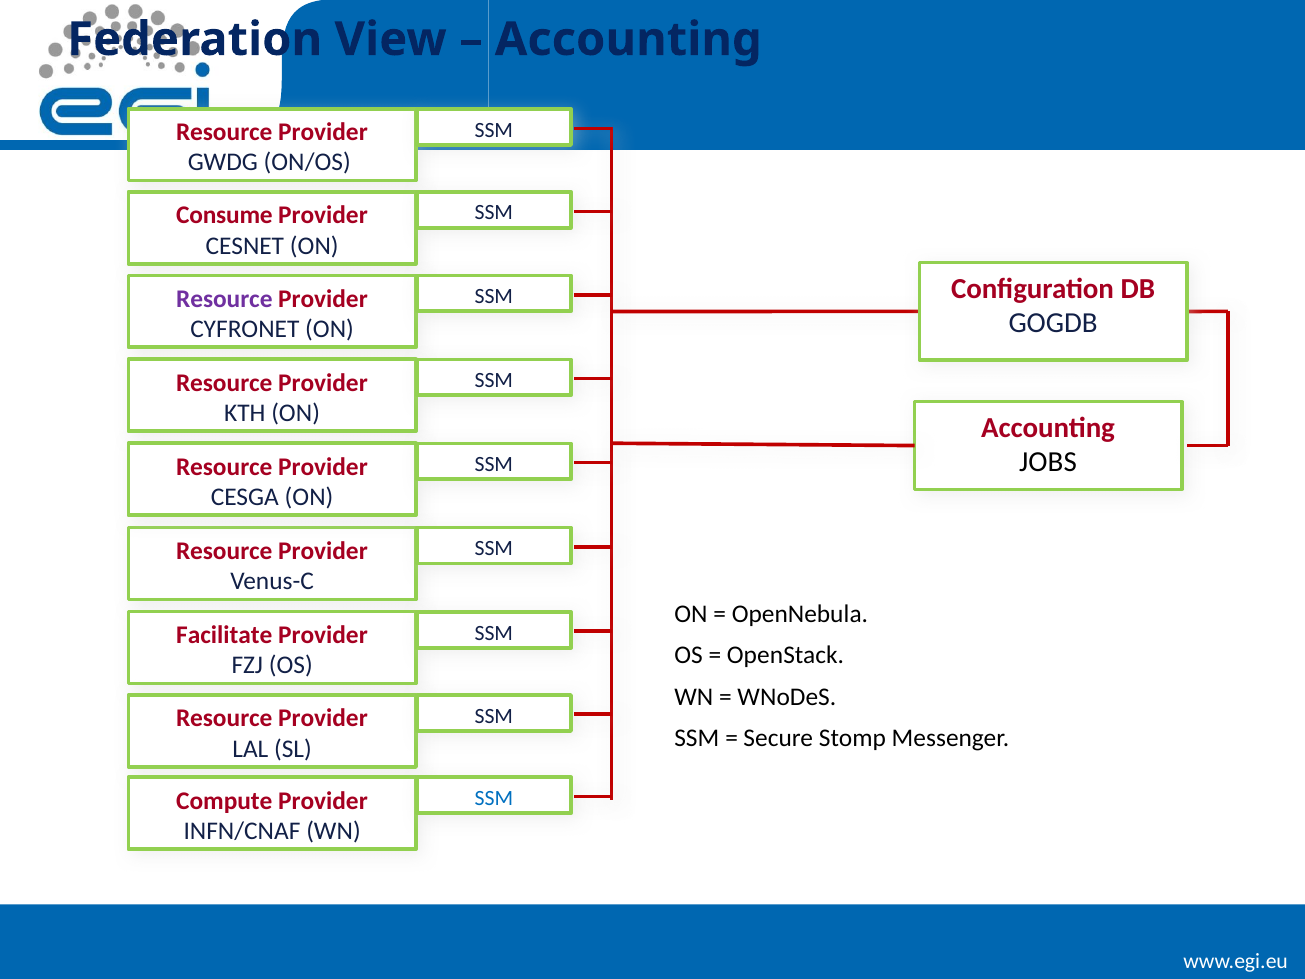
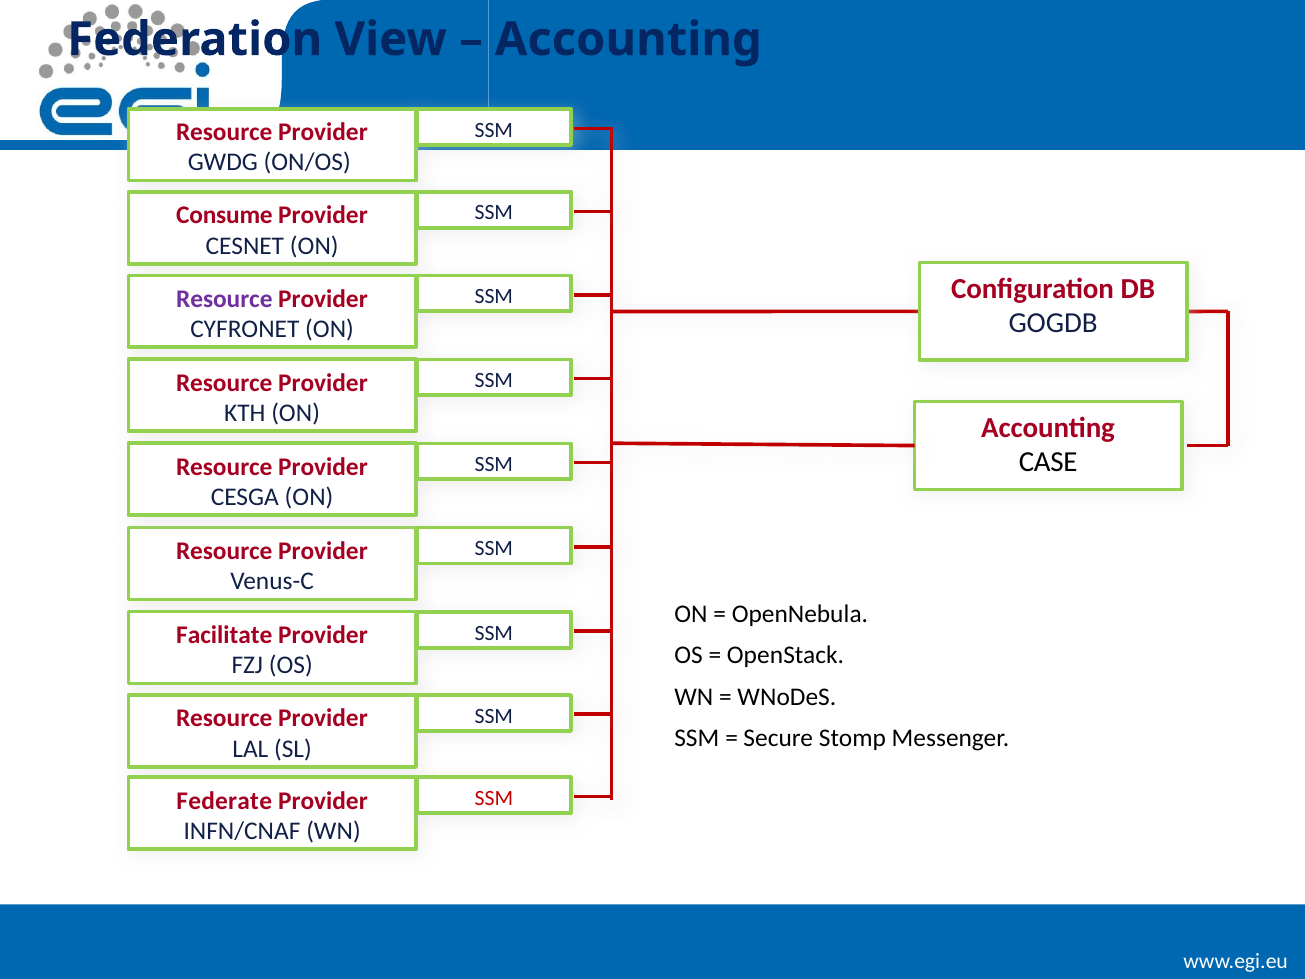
JOBS: JOBS -> CASE (1048, 462)
SSM colour: blue -> red (494, 798)
Compute: Compute -> Federate (224, 801)
